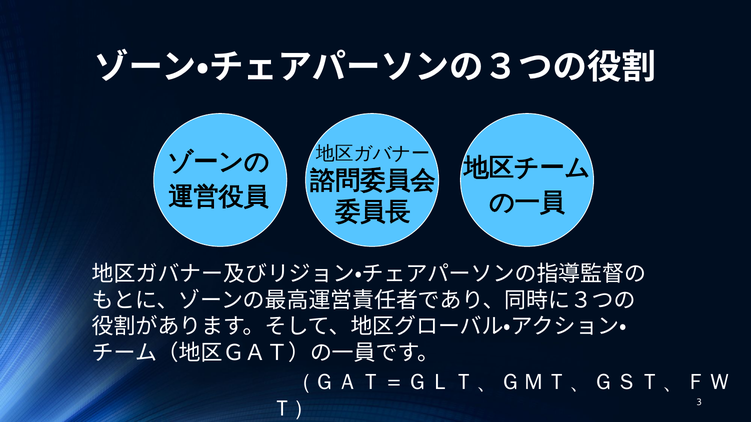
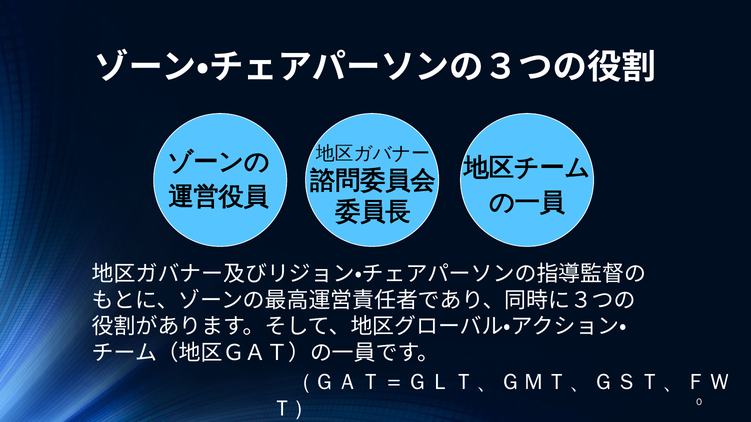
3: 3 -> 0 (699, 403)
